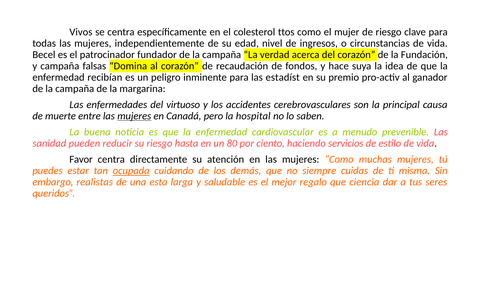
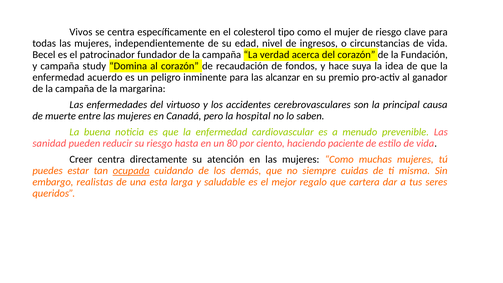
ttos: ttos -> tipo (286, 32)
falsas: falsas -> study (94, 66)
recibían: recibían -> acuerdo (105, 77)
estadíst: estadíst -> alcanzar (283, 77)
mujeres underline: present -> none (134, 116)
servicios: servicios -> paciente (346, 143)
Favor: Favor -> Creer (81, 159)
ciencia: ciencia -> cartera (364, 182)
